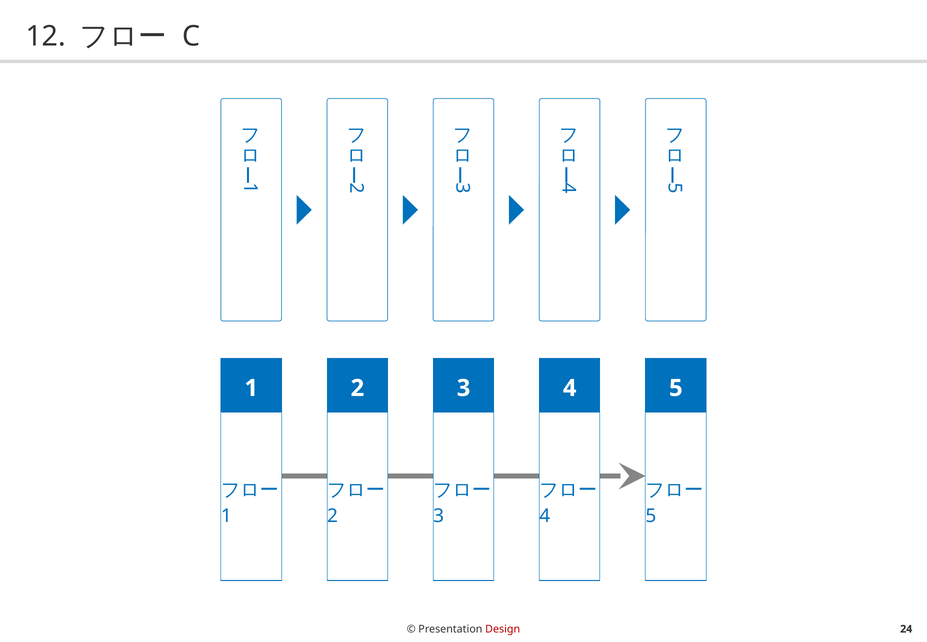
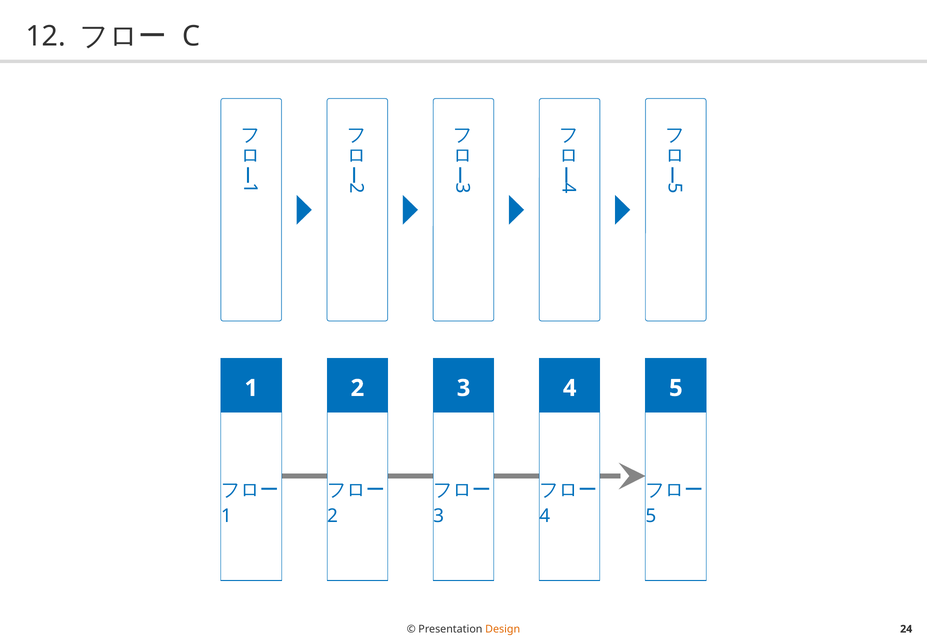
Design colour: red -> orange (503, 629)
